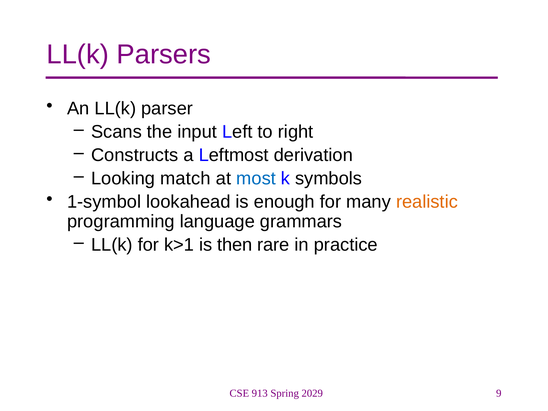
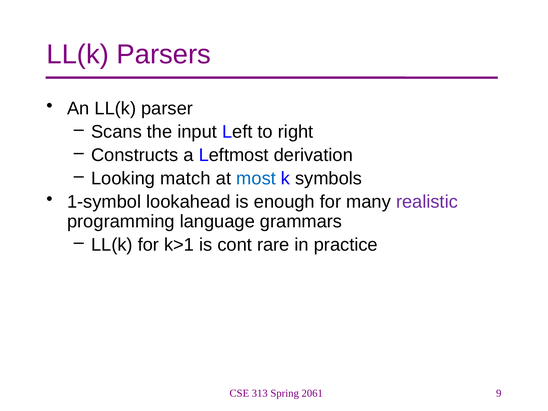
realistic colour: orange -> purple (427, 202)
then: then -> cont (235, 245)
913: 913 -> 313 (260, 393)
2029: 2029 -> 2061 (312, 393)
